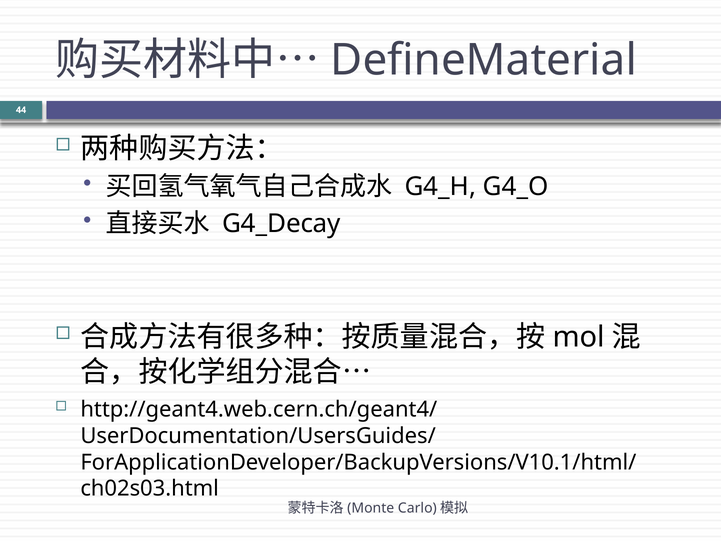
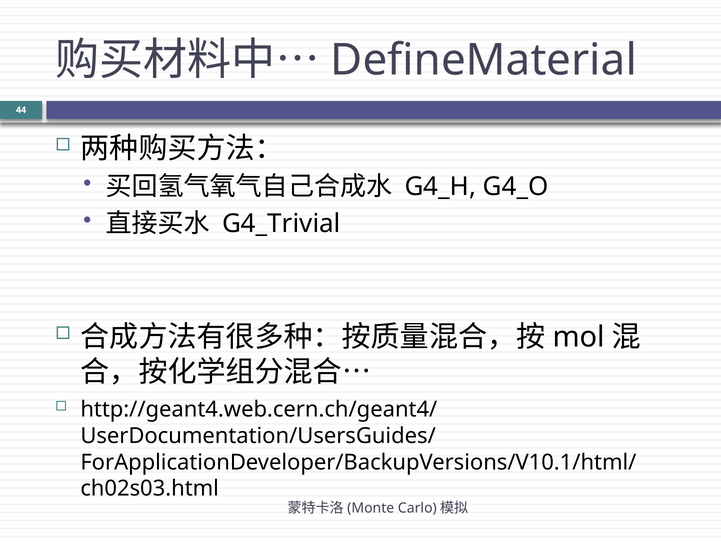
G4_Decay: G4_Decay -> G4_Trivial (281, 223)
